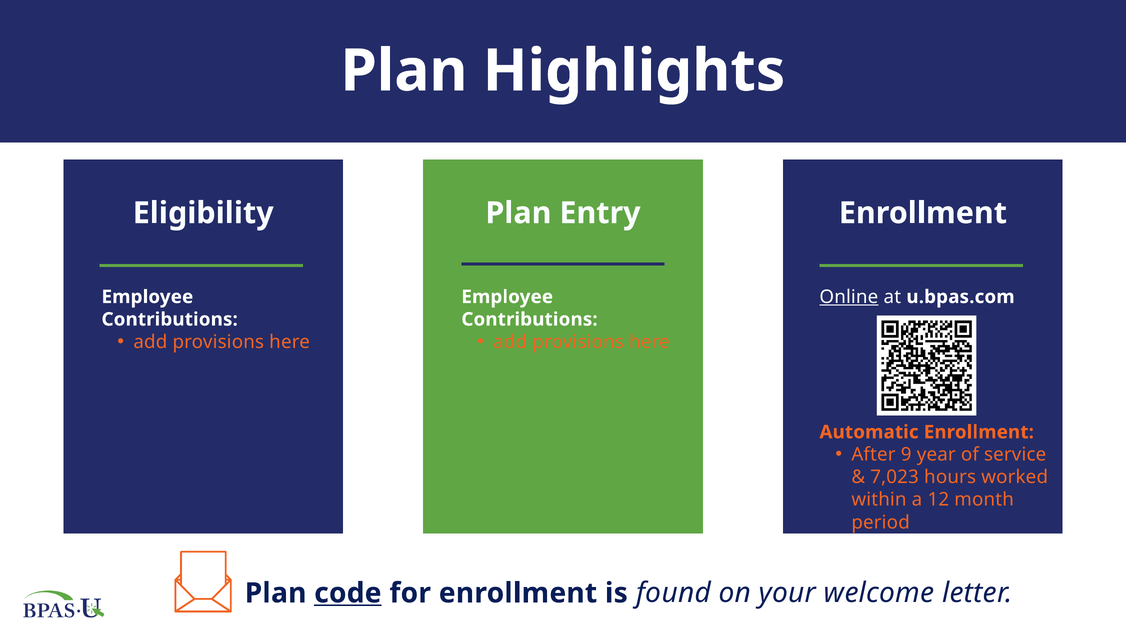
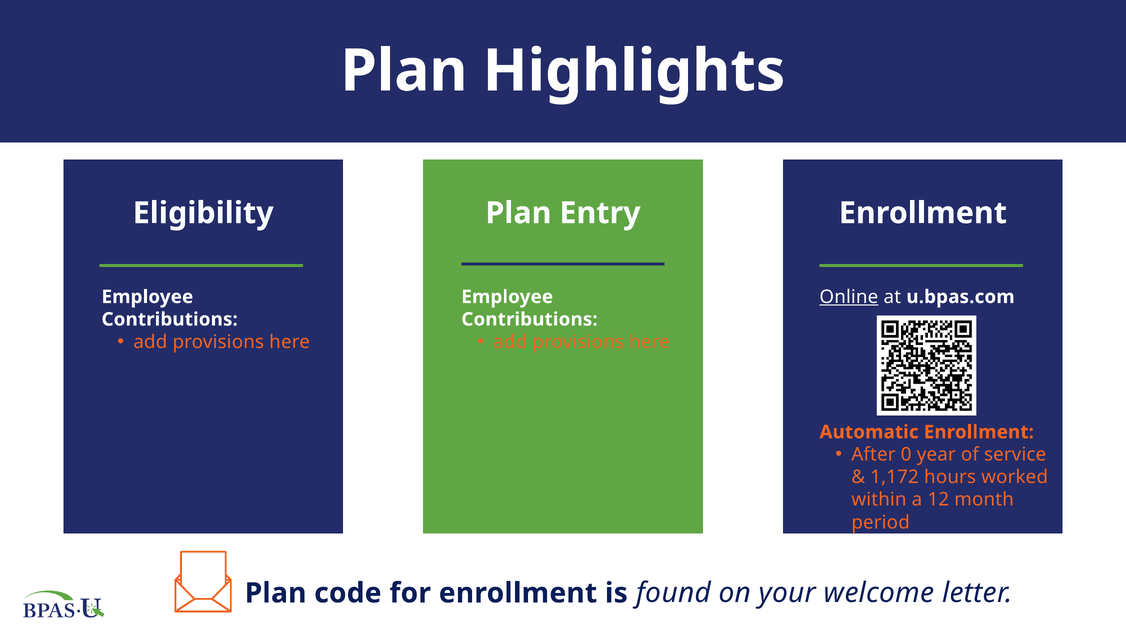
9: 9 -> 0 (906, 454)
7,023: 7,023 -> 1,172 (895, 477)
code underline: present -> none (348, 593)
